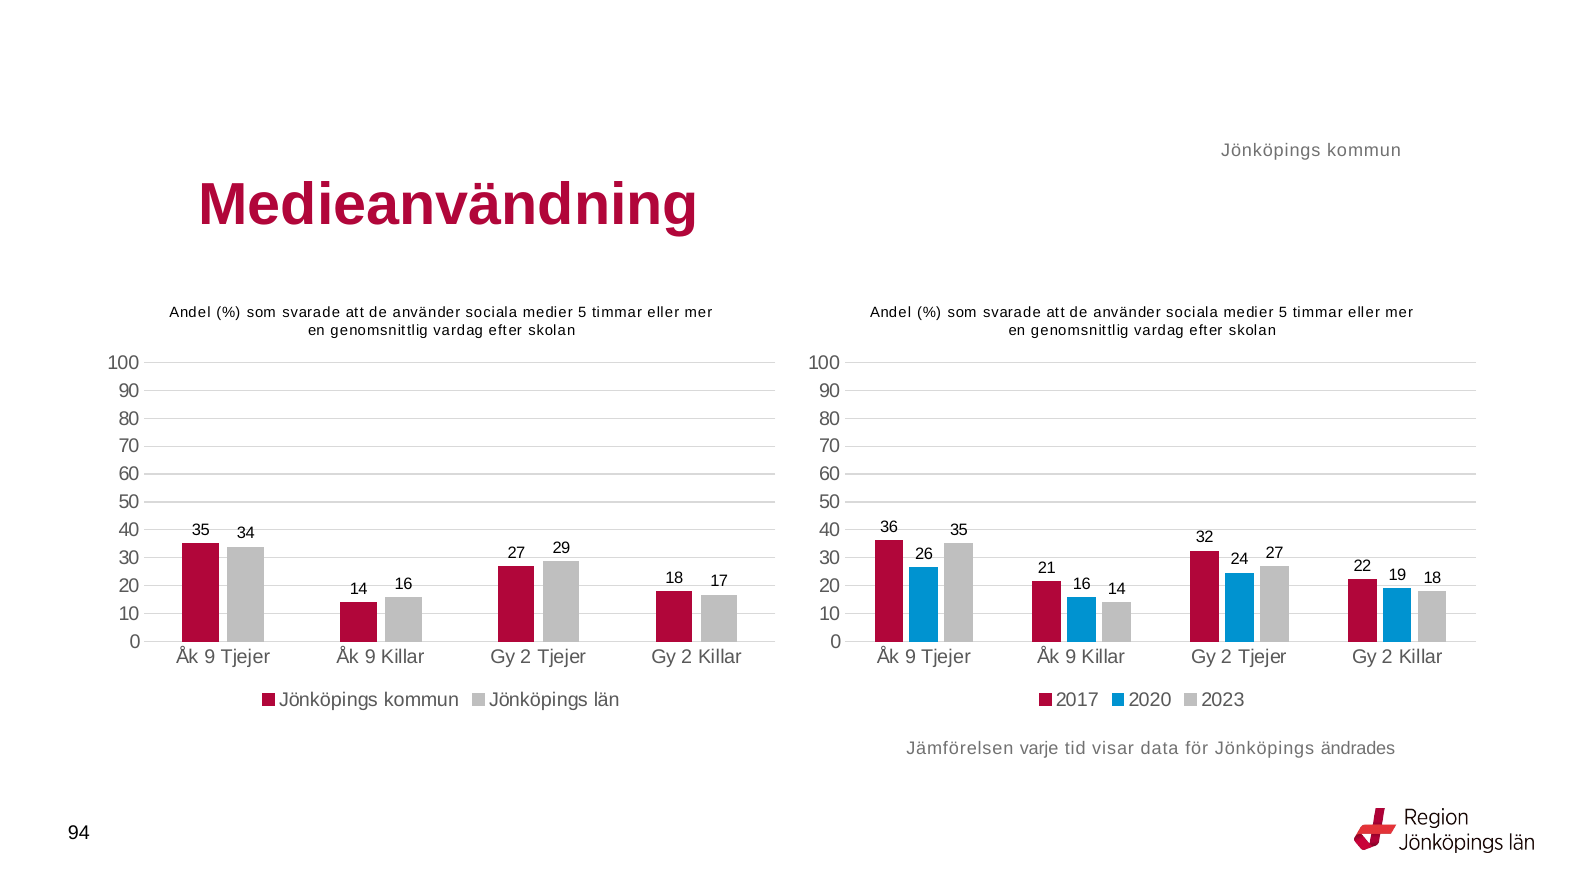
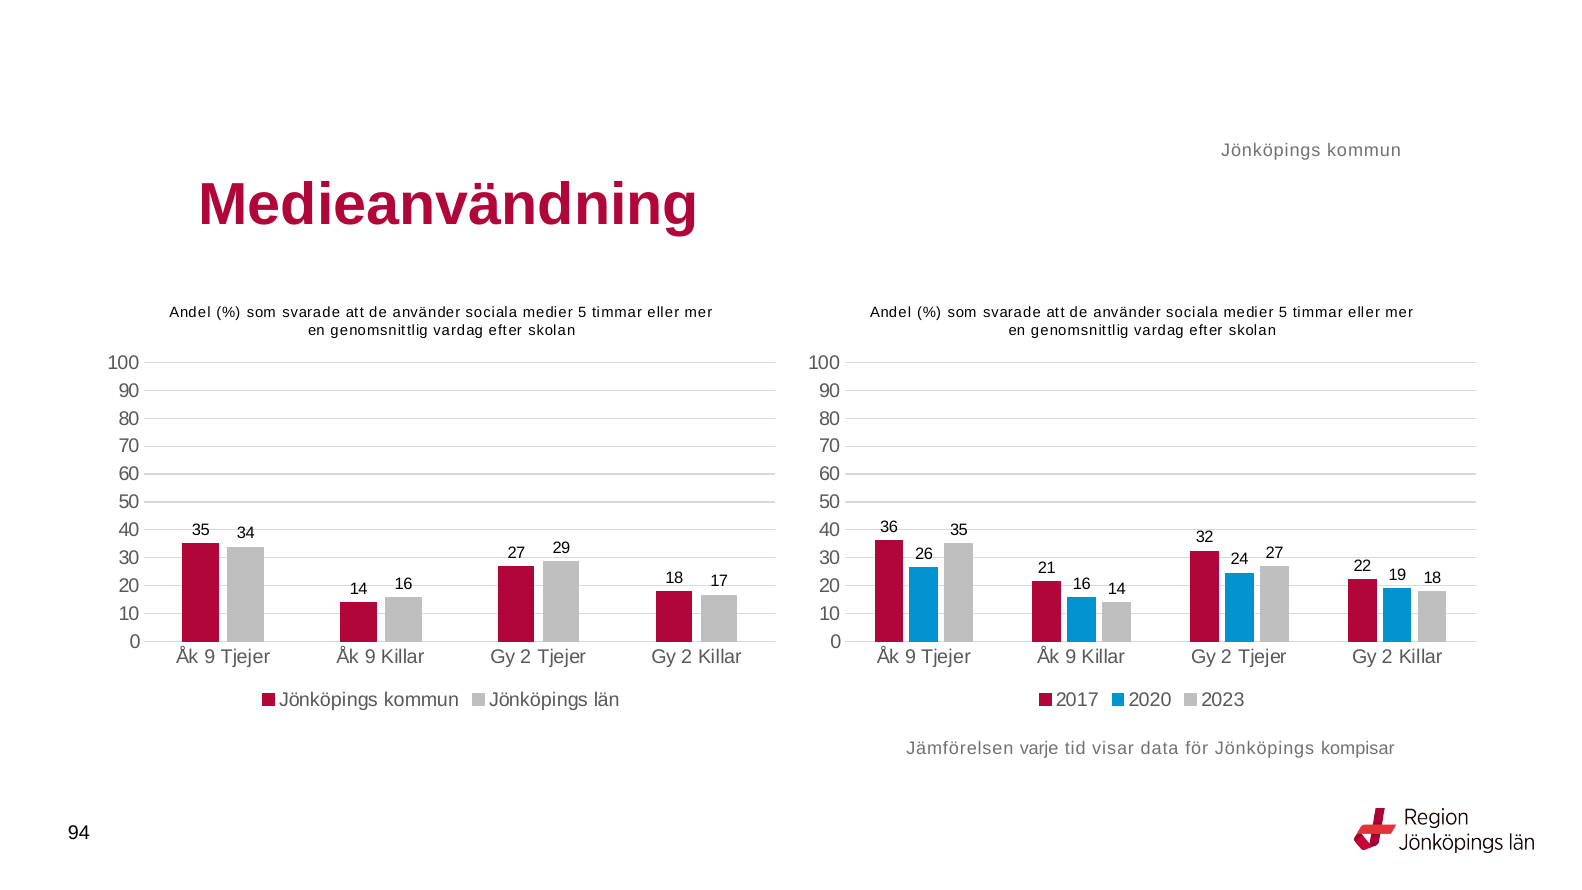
ändrades: ändrades -> kompisar (1358, 748)
